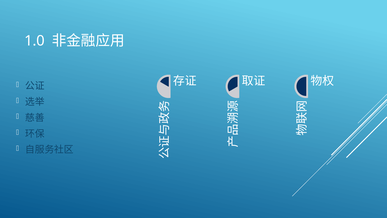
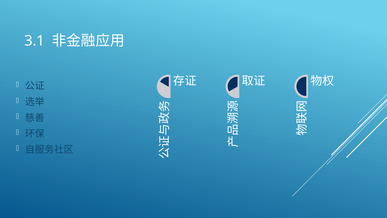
1.0: 1.0 -> 3.1 (35, 41)
